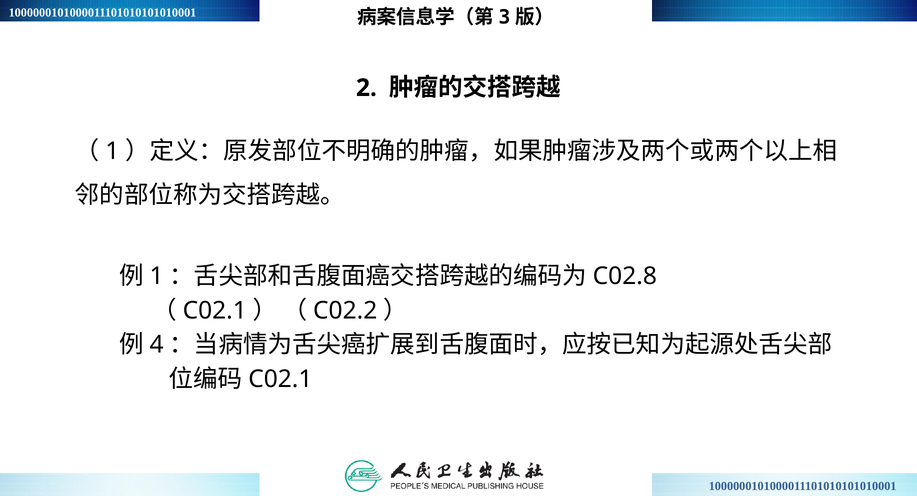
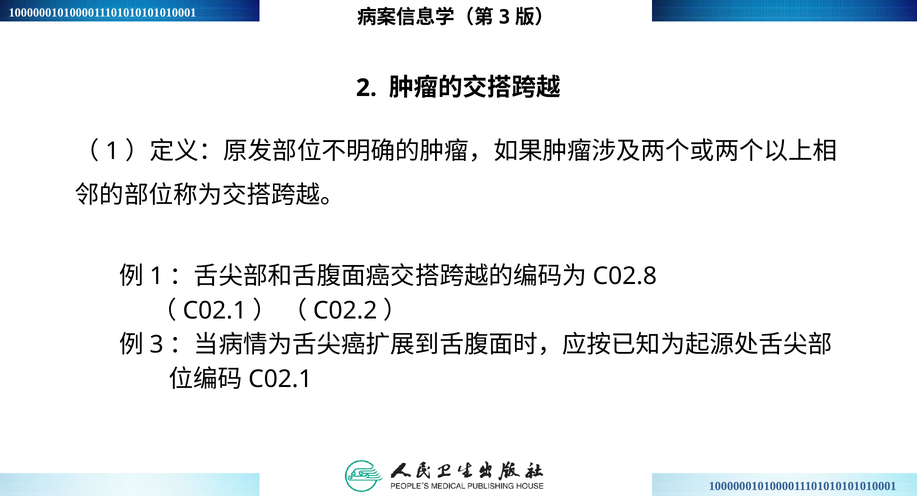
4: 4 -> 3 (157, 345)
